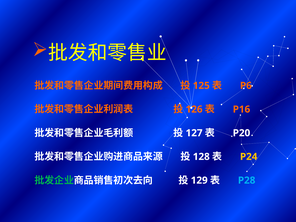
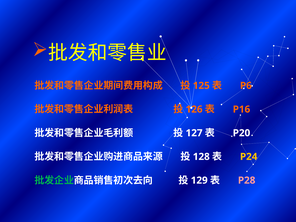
P28 colour: light blue -> pink (247, 180)
